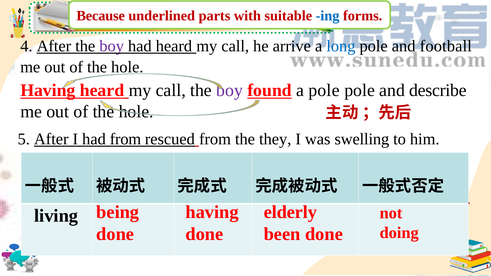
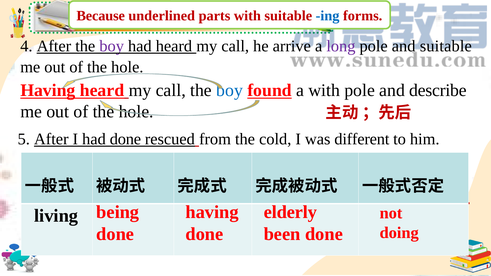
long colour: blue -> purple (341, 46)
and football: football -> suitable (446, 46)
boy colour: purple -> blue (230, 90)
a pole: pole -> with (324, 90)
had from: from -> done (125, 139)
they: they -> cold (275, 139)
swelling: swelling -> different (362, 139)
